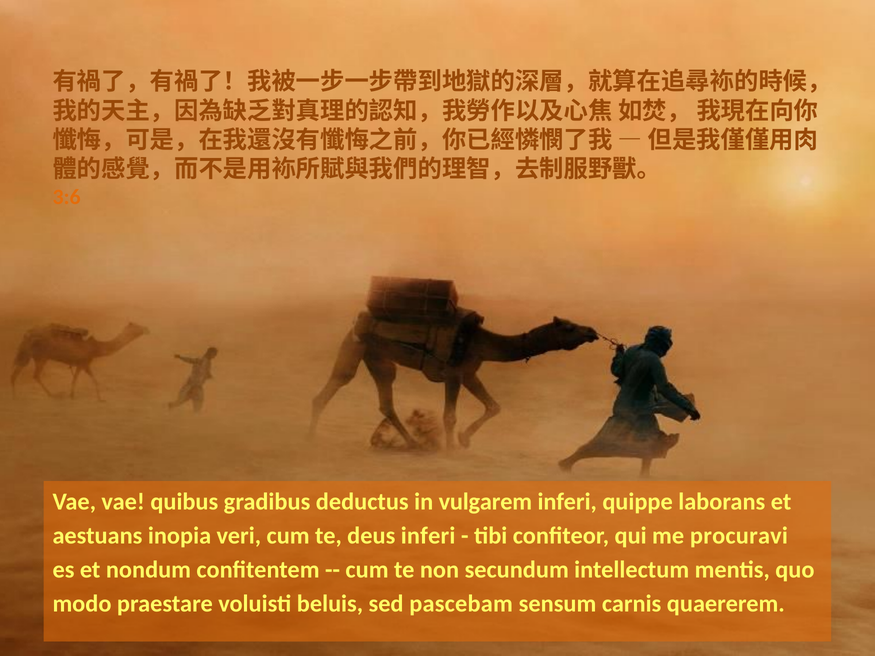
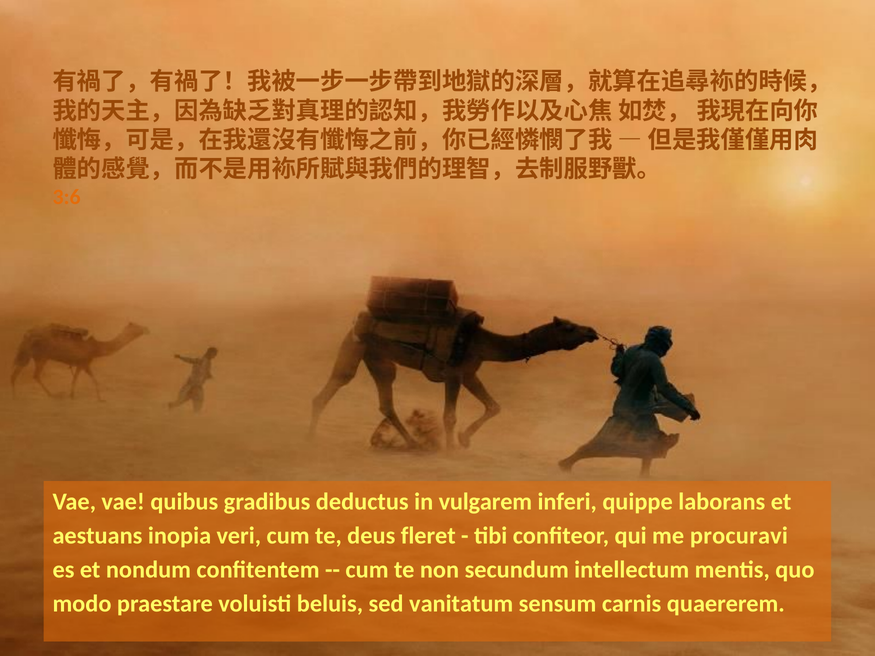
deus inferi: inferi -> fleret (428, 536)
pascebam: pascebam -> vanitatum (461, 604)
